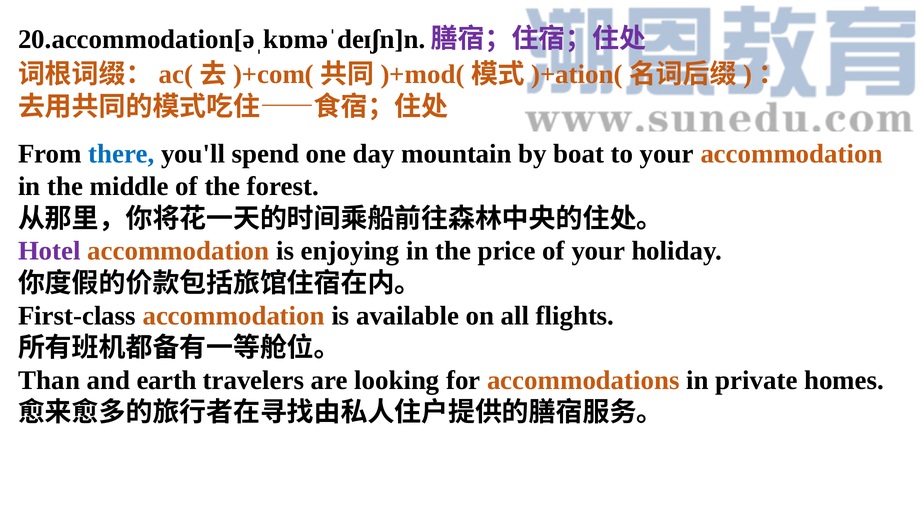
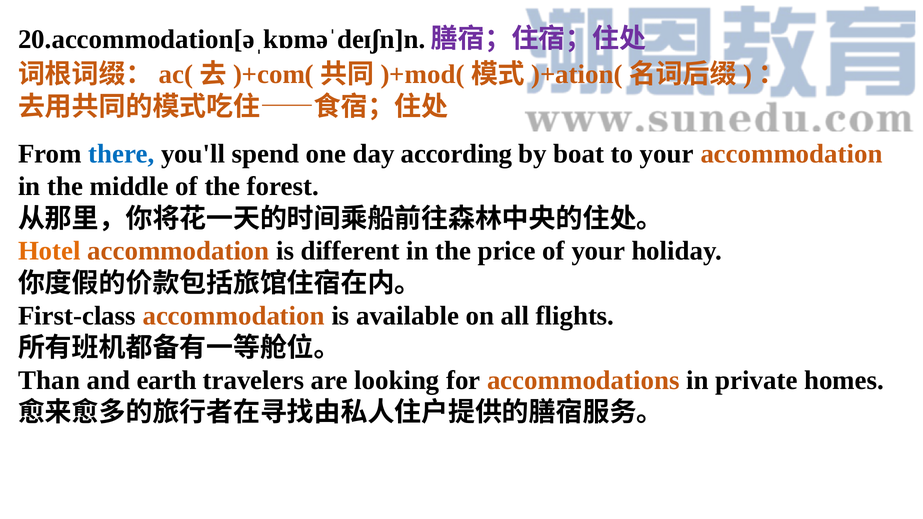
mountain: mountain -> according (457, 154)
Hotel colour: purple -> orange (49, 251)
enjoying: enjoying -> different (350, 251)
